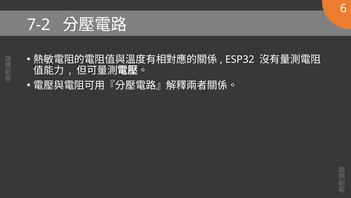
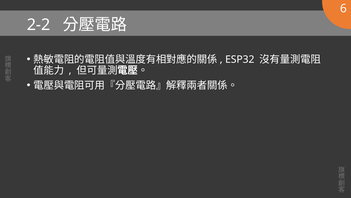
7-2: 7-2 -> 2-2 (39, 25)
